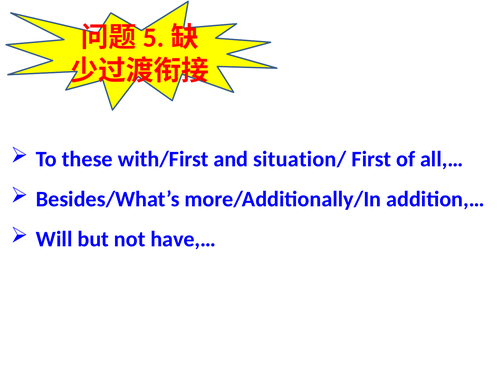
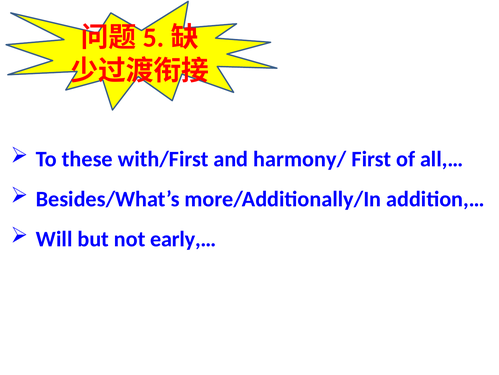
situation/: situation/ -> harmony/ (300, 159)
have,…: have,… -> early,… (183, 239)
